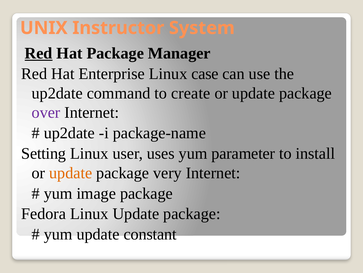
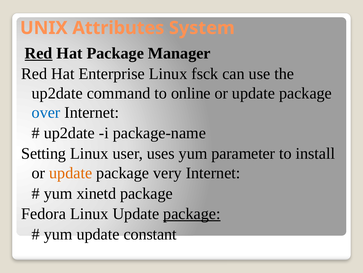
Instructor: Instructor -> Attributes (118, 28)
case: case -> fsck (205, 74)
create: create -> online (191, 93)
over colour: purple -> blue (46, 112)
image: image -> xinetd (96, 193)
package underline: none -> present (192, 213)
